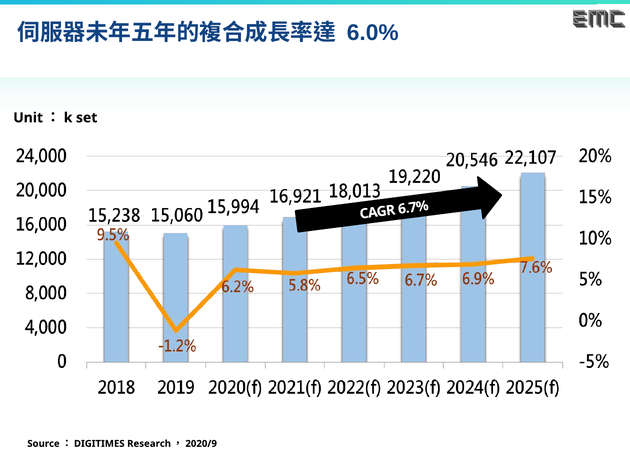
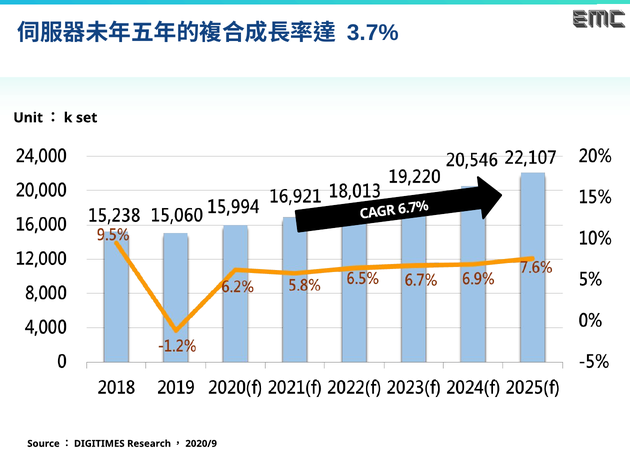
6.0%: 6.0% -> 3.7% (373, 33)
